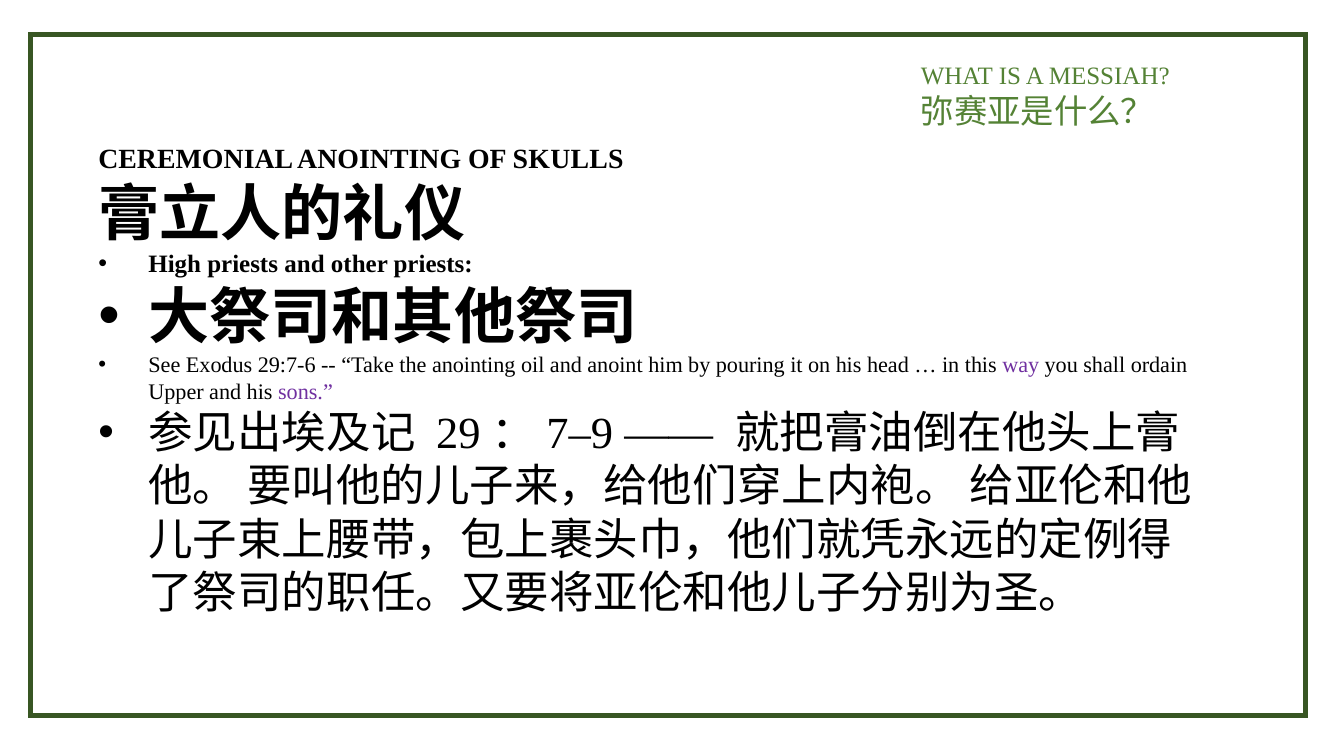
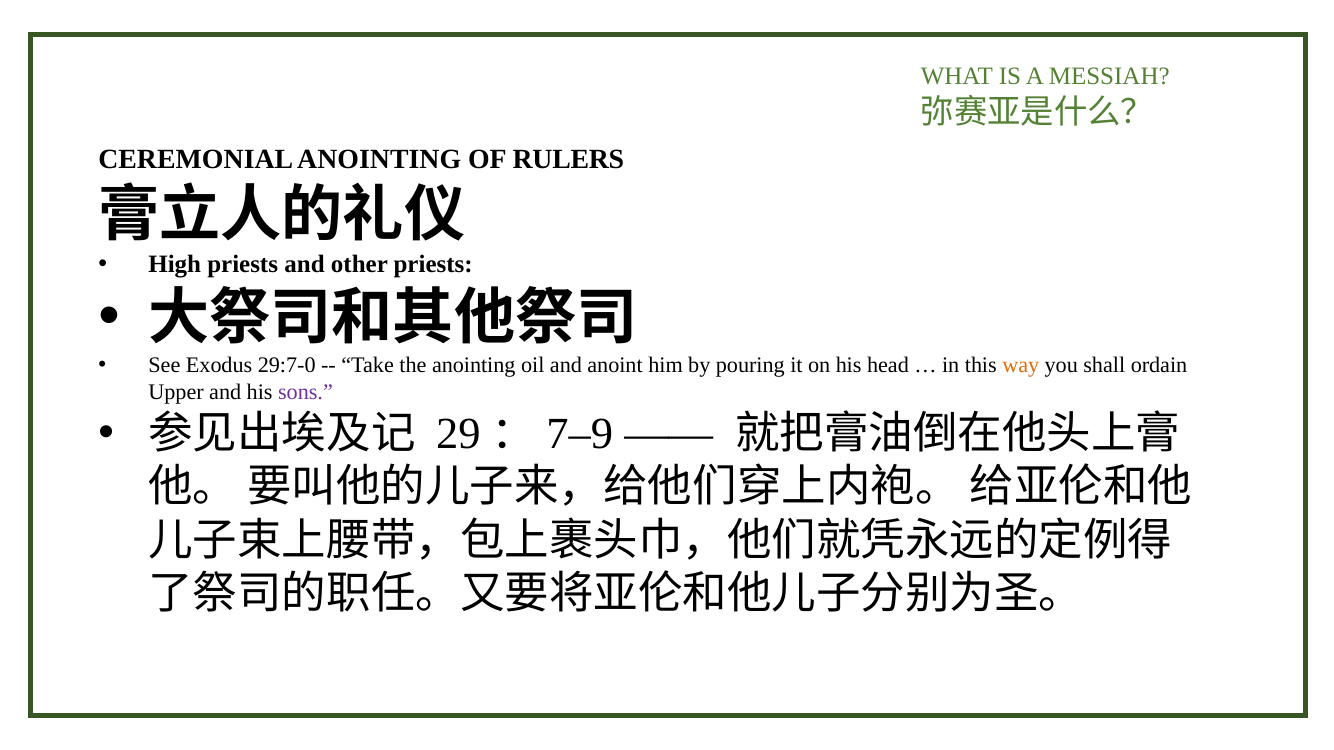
SKULLS: SKULLS -> RULERS (568, 159)
29:7-6: 29:7-6 -> 29:7-0 (287, 366)
way colour: purple -> orange (1021, 366)
